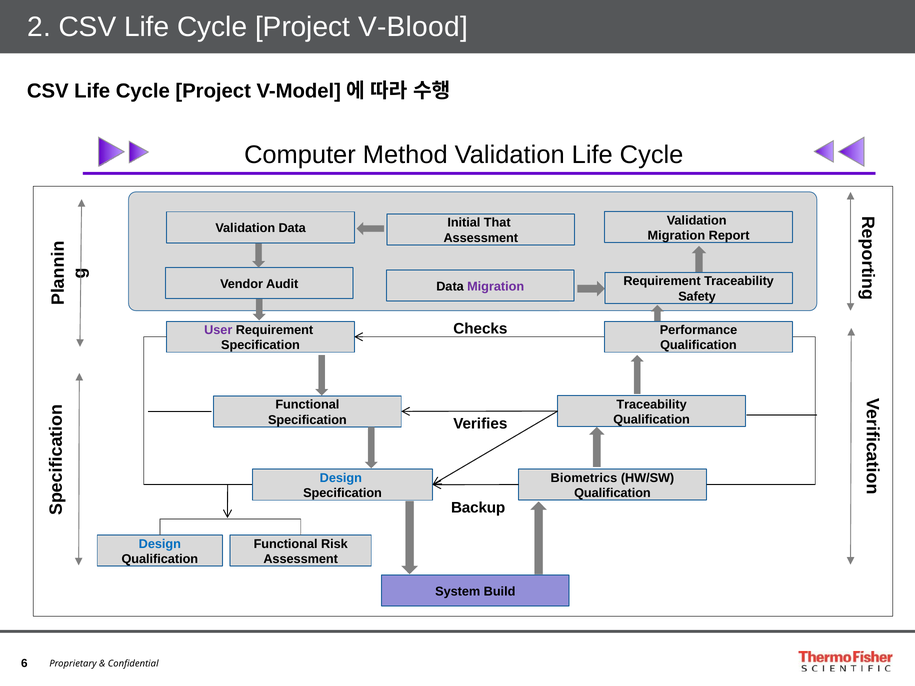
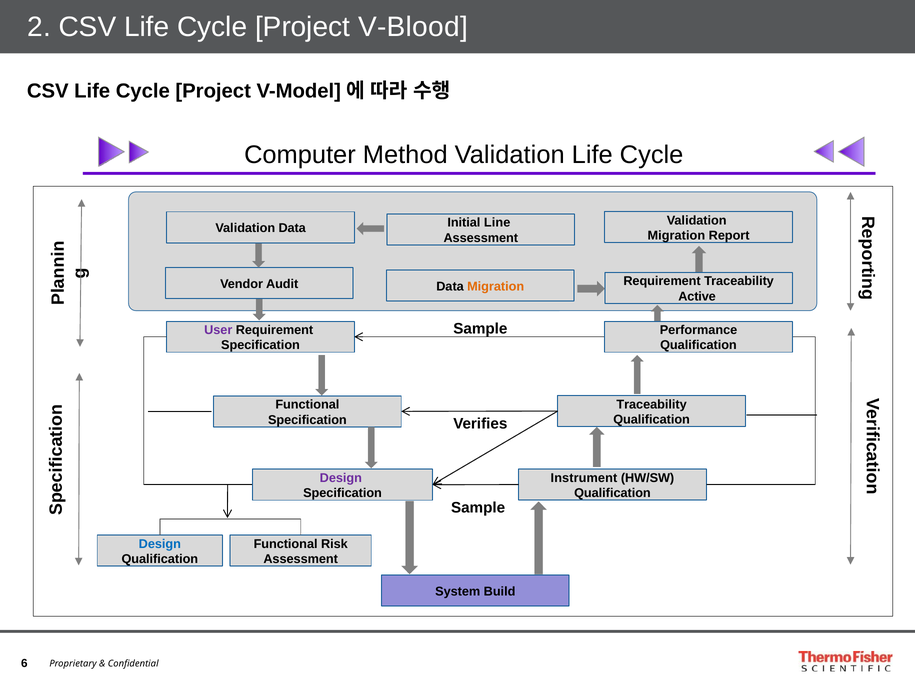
That: That -> Line (497, 223)
Migration colour: purple -> orange (496, 287)
Safety: Safety -> Active (697, 297)
Checks: Checks -> Sample (480, 329)
Biometrics: Biometrics -> Instrument (584, 478)
Design colour: blue -> purple (341, 478)
Backup: Backup -> Sample (478, 508)
